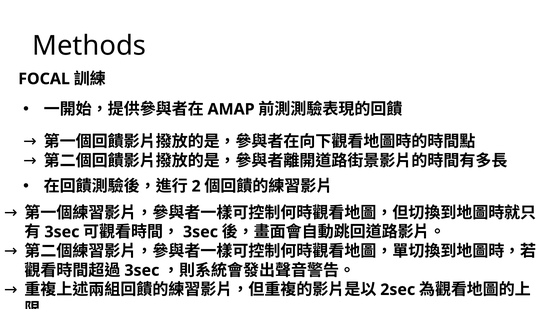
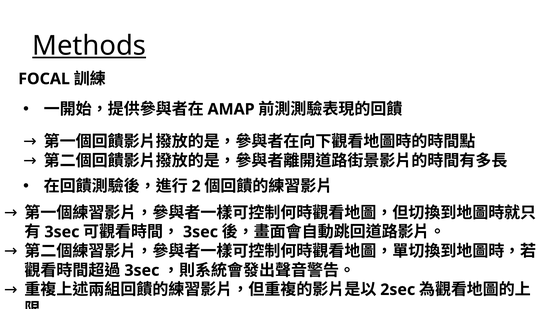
Methods underline: none -> present (89, 46)
